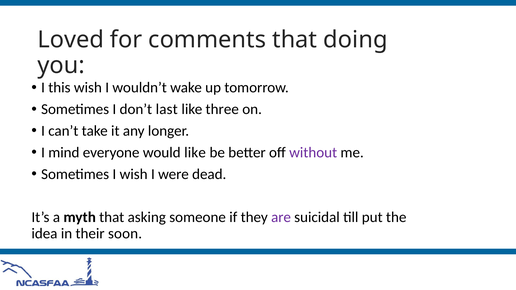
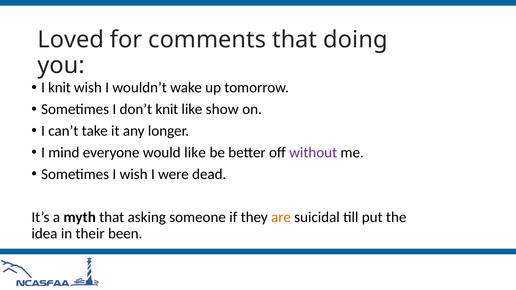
I this: this -> knit (59, 88)
don’t last: last -> knit (167, 109)
three: three -> show (222, 109)
are colour: purple -> orange (281, 217)
soon: soon -> been (125, 234)
